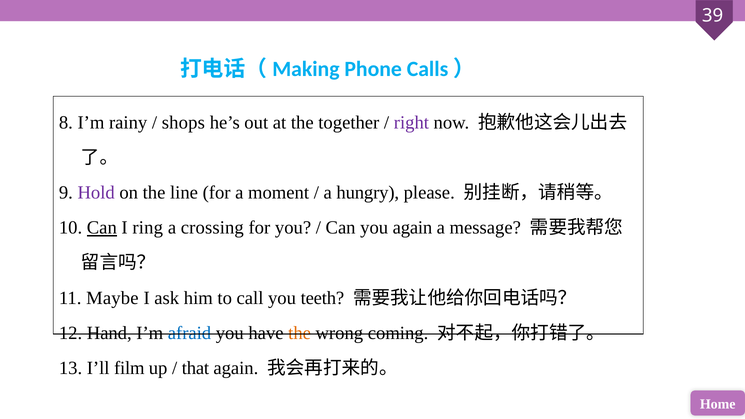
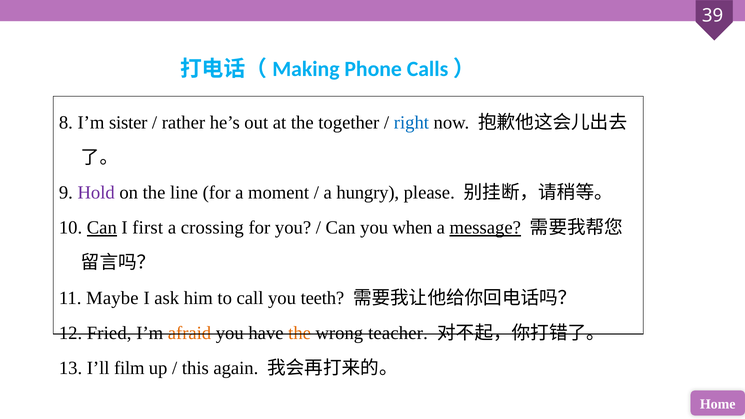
rainy: rainy -> sister (128, 122)
shops: shops -> rather (183, 122)
right colour: purple -> blue (411, 122)
ring: ring -> first (148, 228)
you again: again -> when (412, 228)
message underline: none -> present (485, 228)
Hand: Hand -> Fried (109, 333)
afraid colour: blue -> orange (190, 333)
coming: coming -> teacher (398, 333)
that: that -> this (195, 368)
